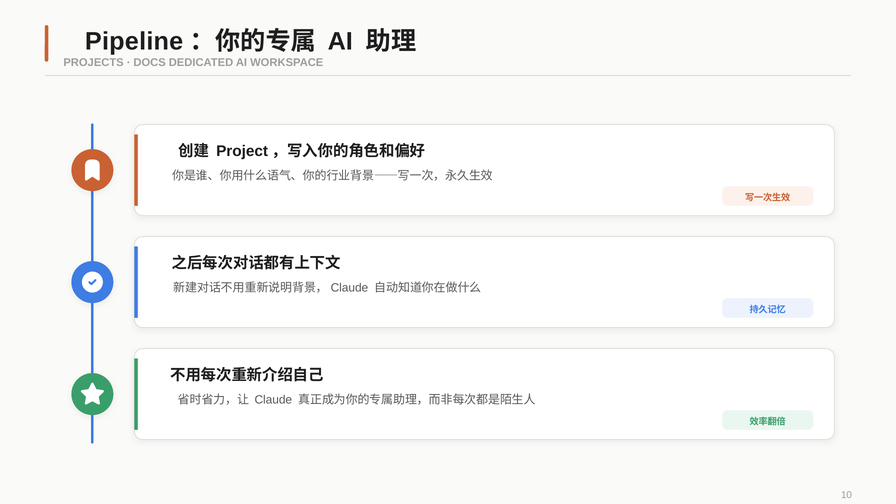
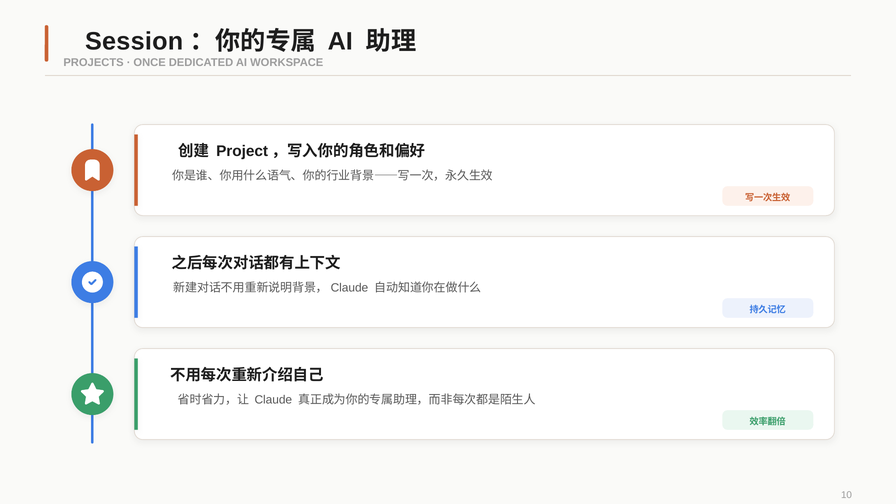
Pipeline: Pipeline -> Session (134, 42)
DOCS: DOCS -> ONCE (150, 62)
